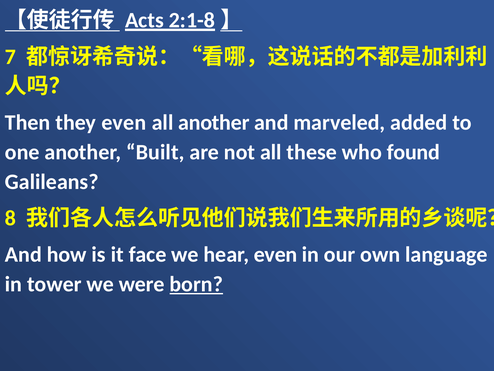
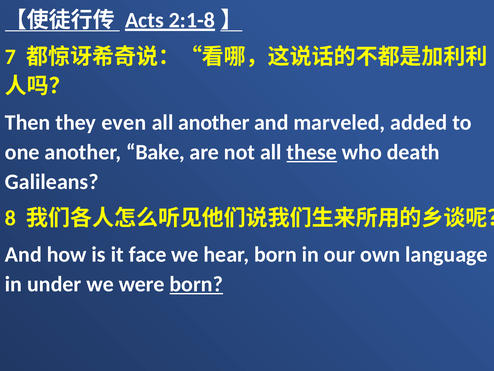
Built: Built -> Bake (156, 152)
these underline: none -> present (312, 152)
found: found -> death (413, 152)
hear even: even -> born (275, 254)
tower: tower -> under (54, 284)
